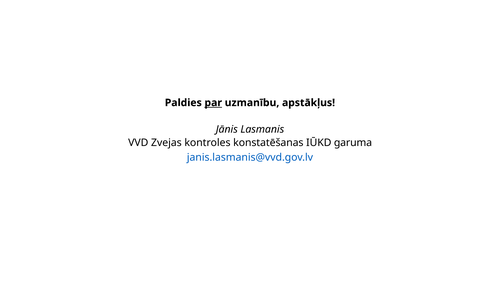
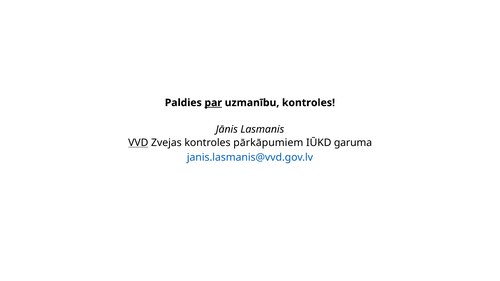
uzmanību apstākļus: apstākļus -> kontroles (309, 103)
VVD underline: none -> present (138, 143)
konstatēšanas: konstatēšanas -> pārkāpumiem (268, 143)
